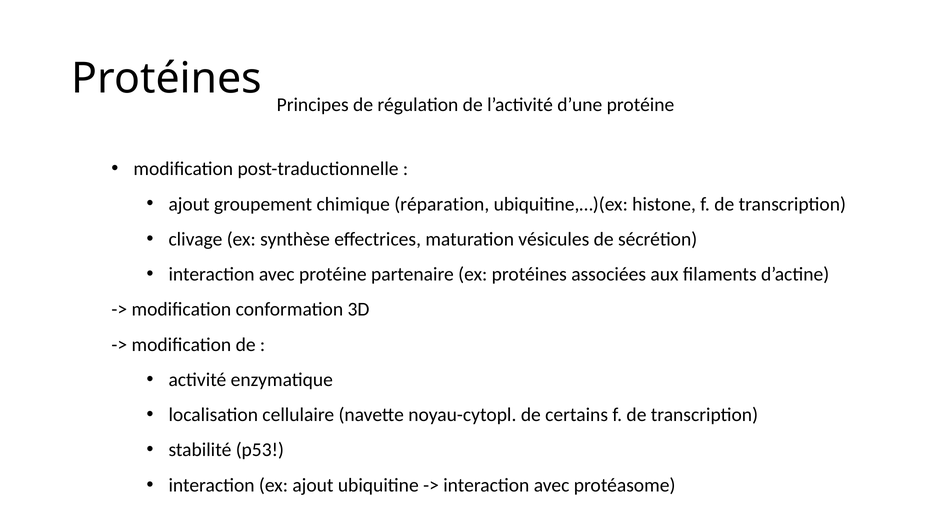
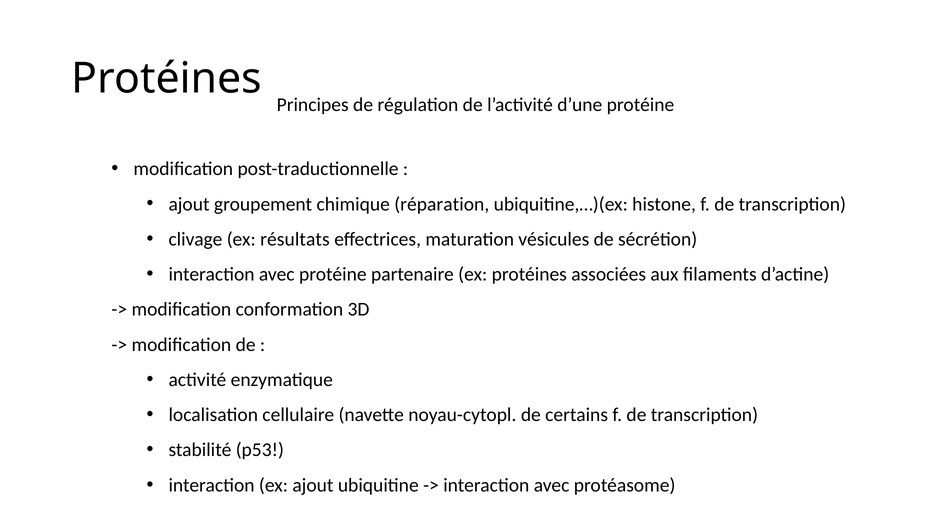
synthèse: synthèse -> résultats (295, 239)
